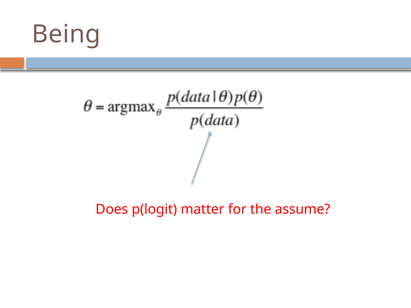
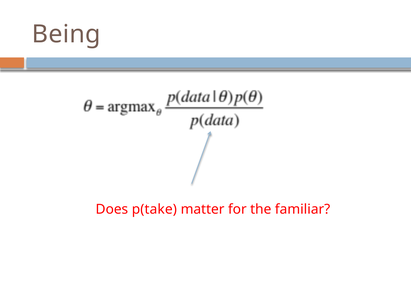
p(logit: p(logit -> p(take (154, 210)
assume: assume -> familiar (303, 210)
